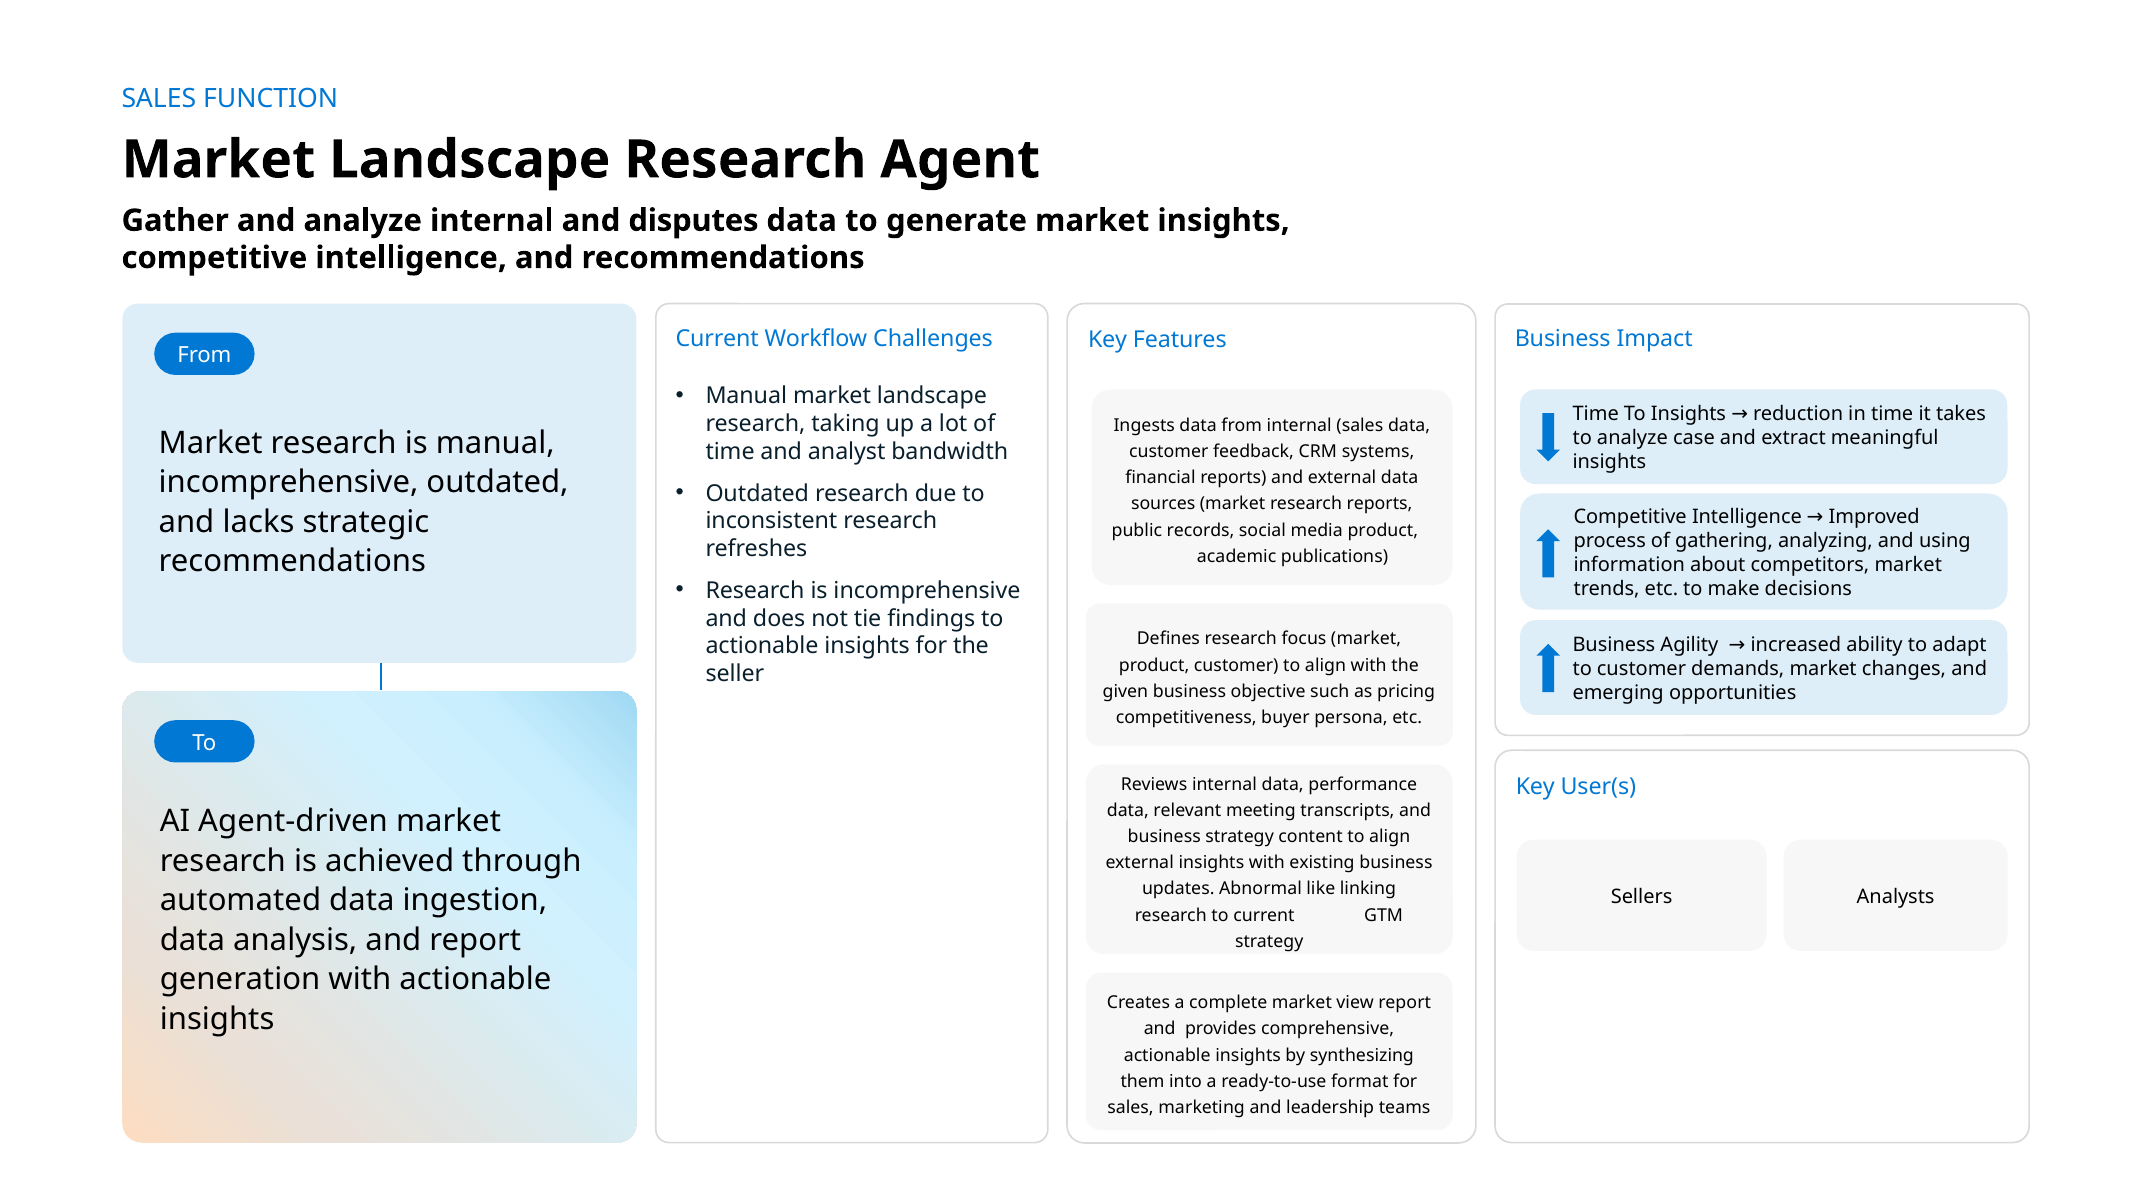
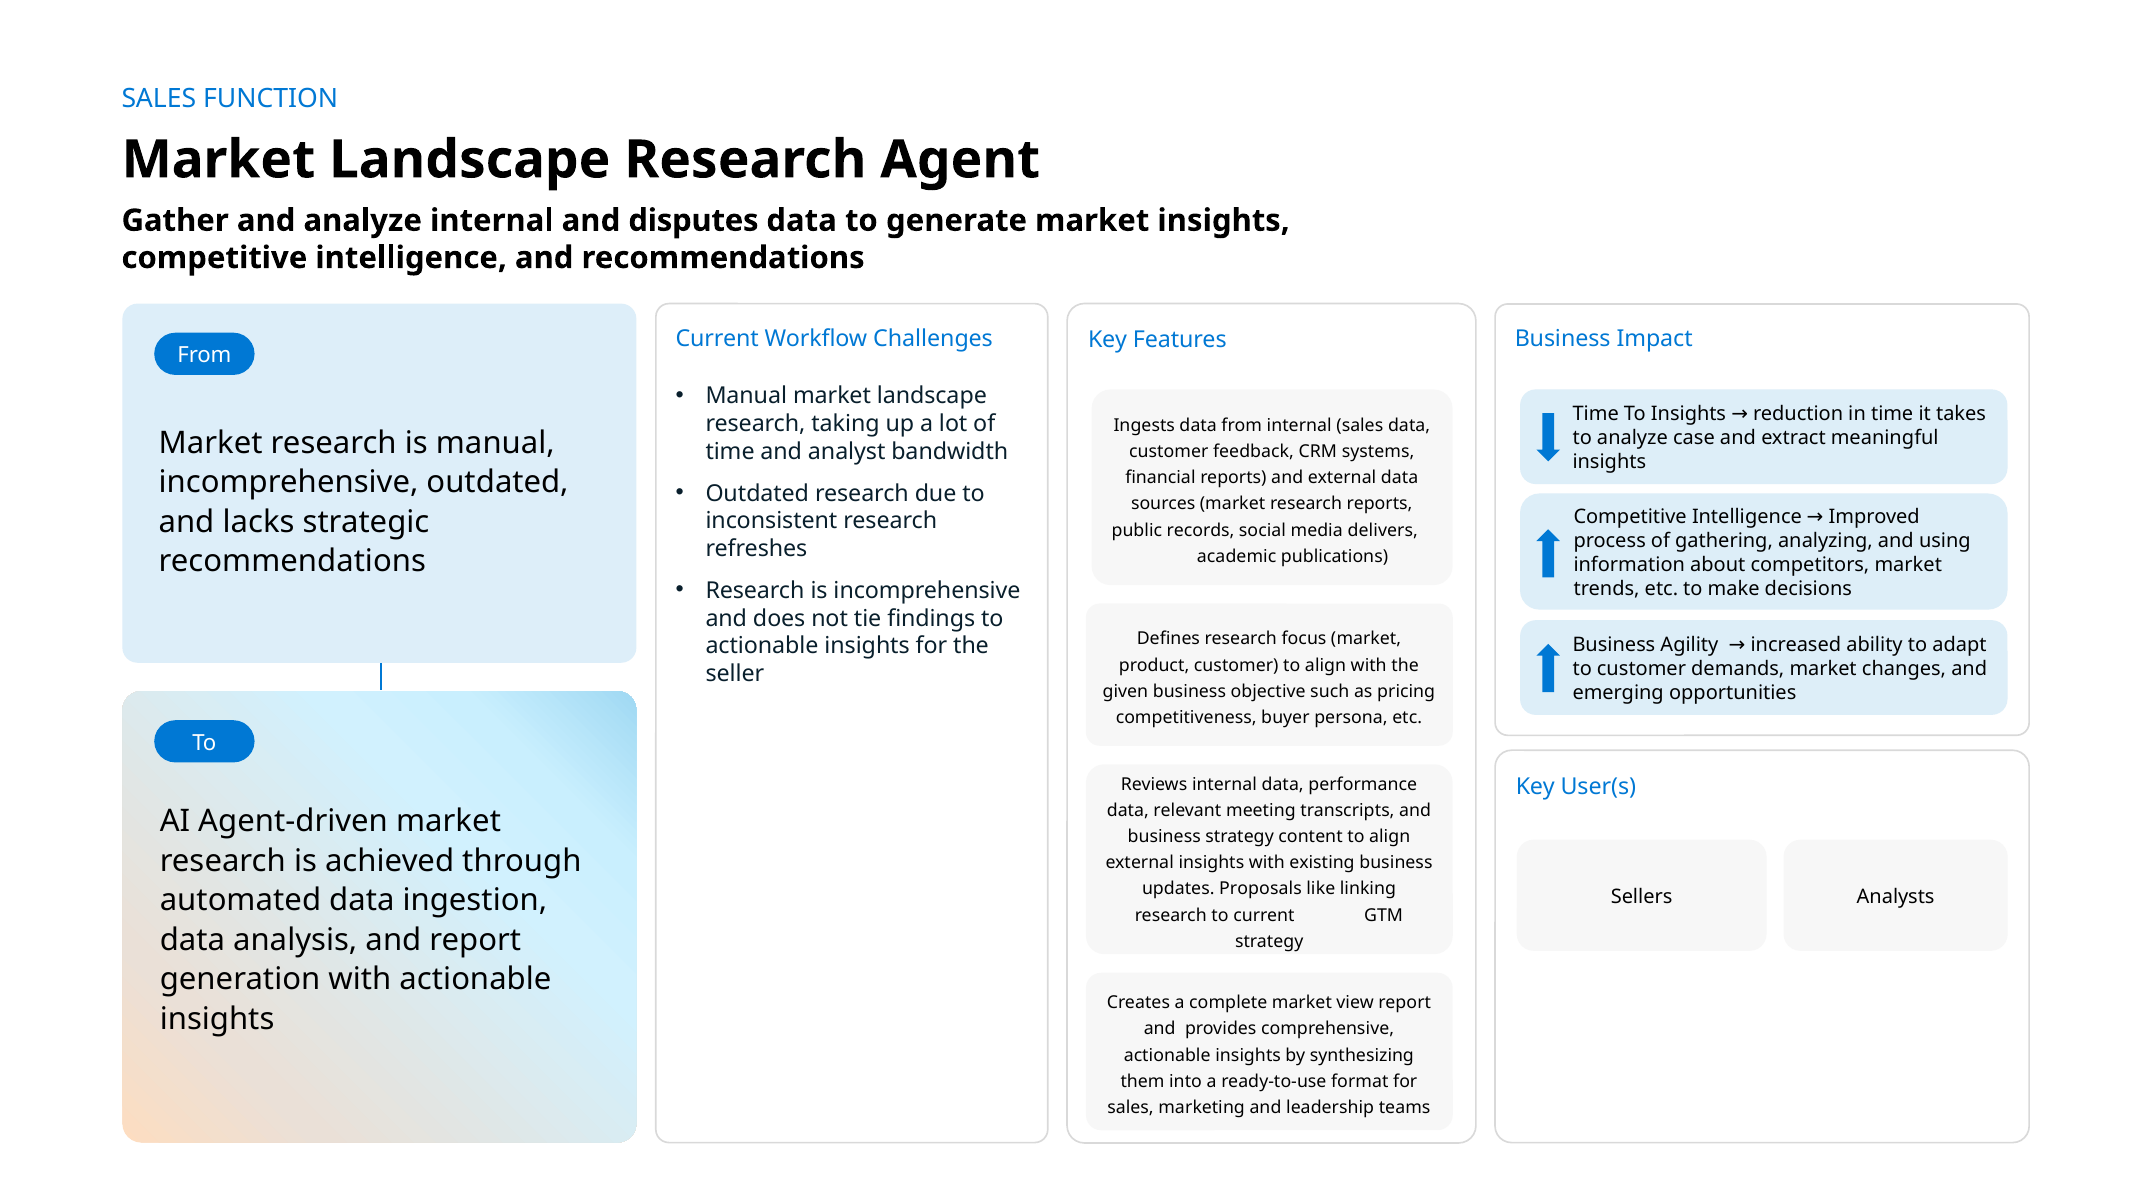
media product: product -> delivers (1383, 530)
Abnormal: Abnormal -> Proposals (1260, 889)
